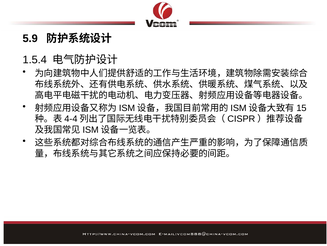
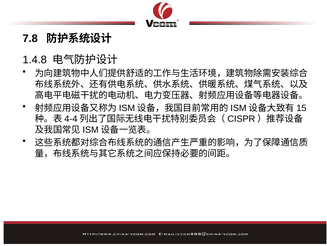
5.9: 5.9 -> 7.8 (30, 38)
1.5.4: 1.5.4 -> 1.4.8 (35, 59)
